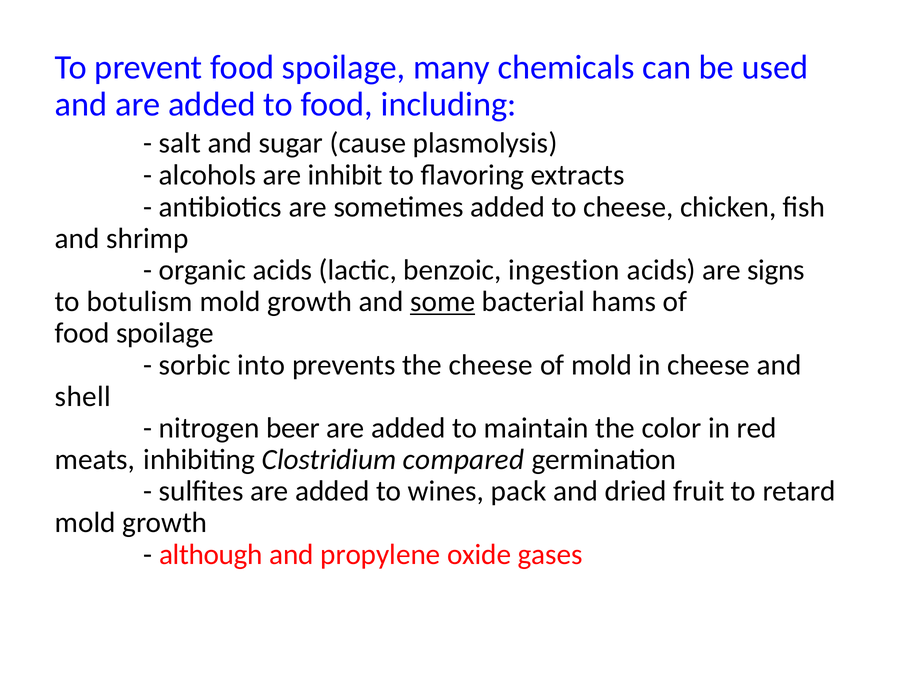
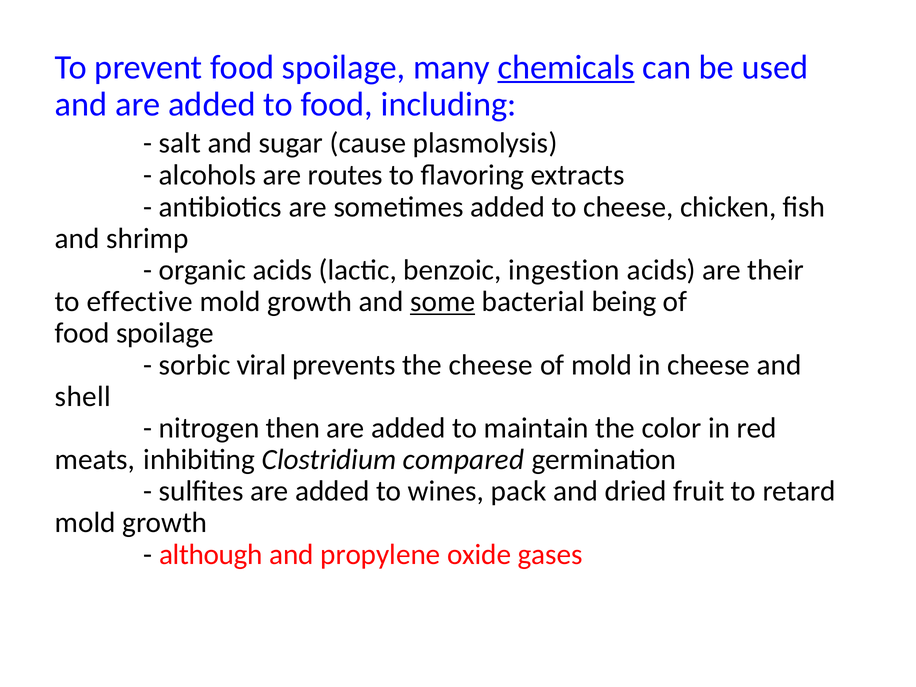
chemicals underline: none -> present (566, 67)
inhibit: inhibit -> routes (345, 175)
signs: signs -> their (776, 270)
botulism: botulism -> effective (140, 302)
hams: hams -> being (624, 302)
into: into -> viral (261, 365)
beer: beer -> then (293, 428)
